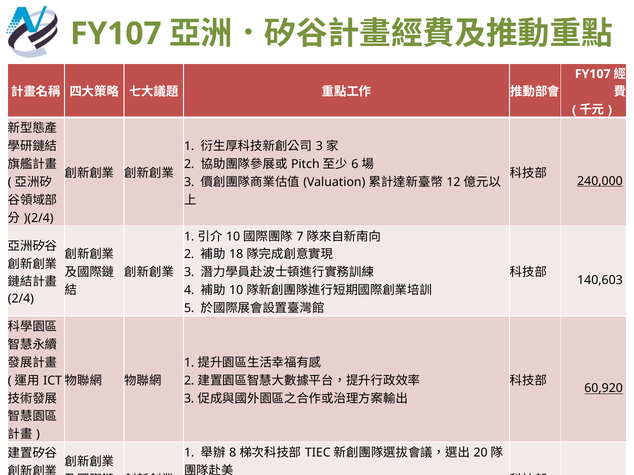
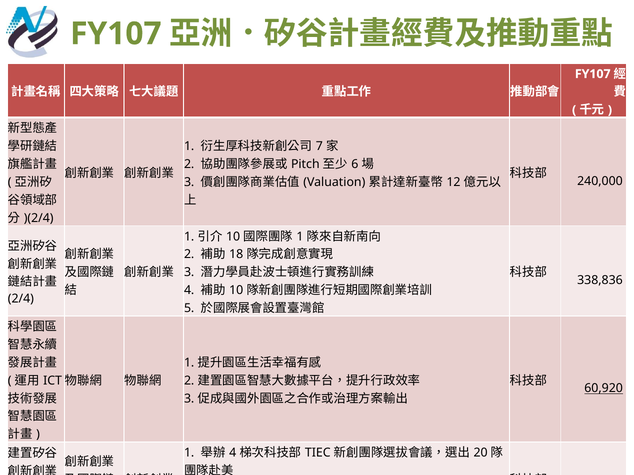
3: 3 -> 7 (319, 146)
240,000 underline: present -> none (600, 181)
7: 7 -> 1 (300, 237)
140,603: 140,603 -> 338,836 (600, 280)
8: 8 -> 4 (233, 453)
